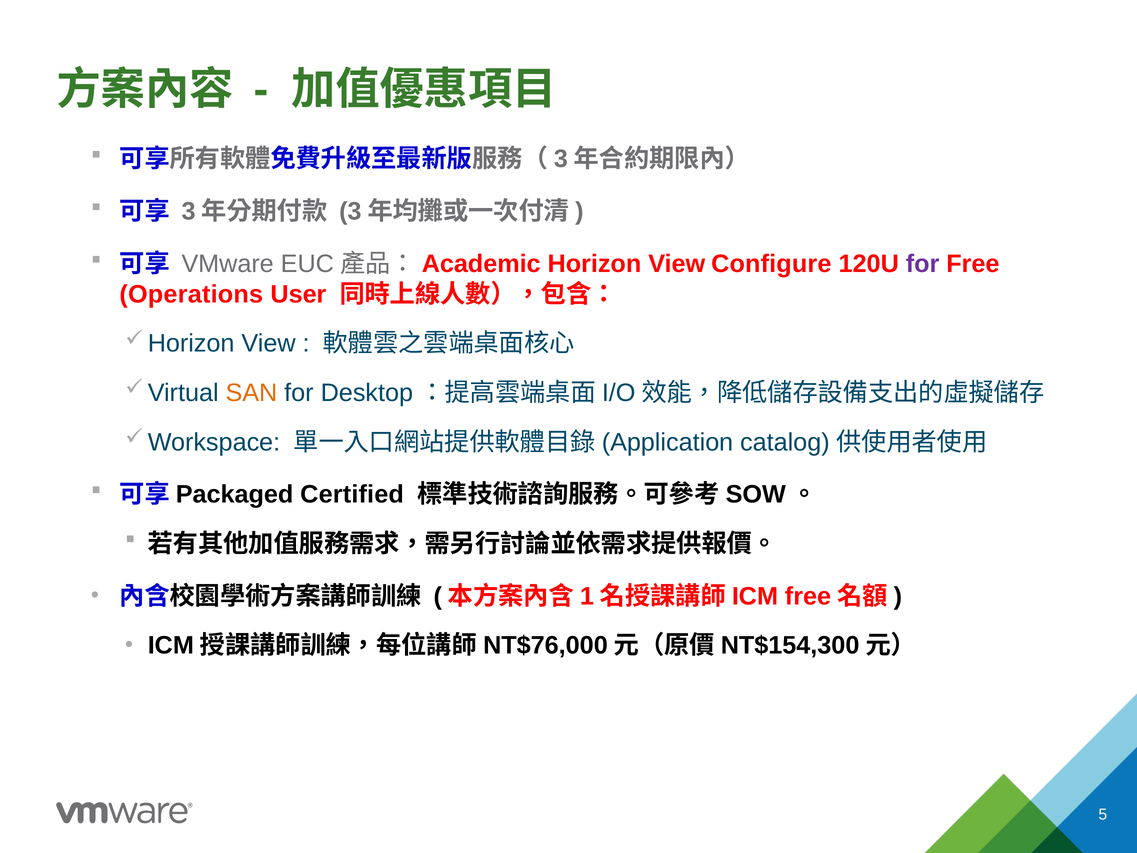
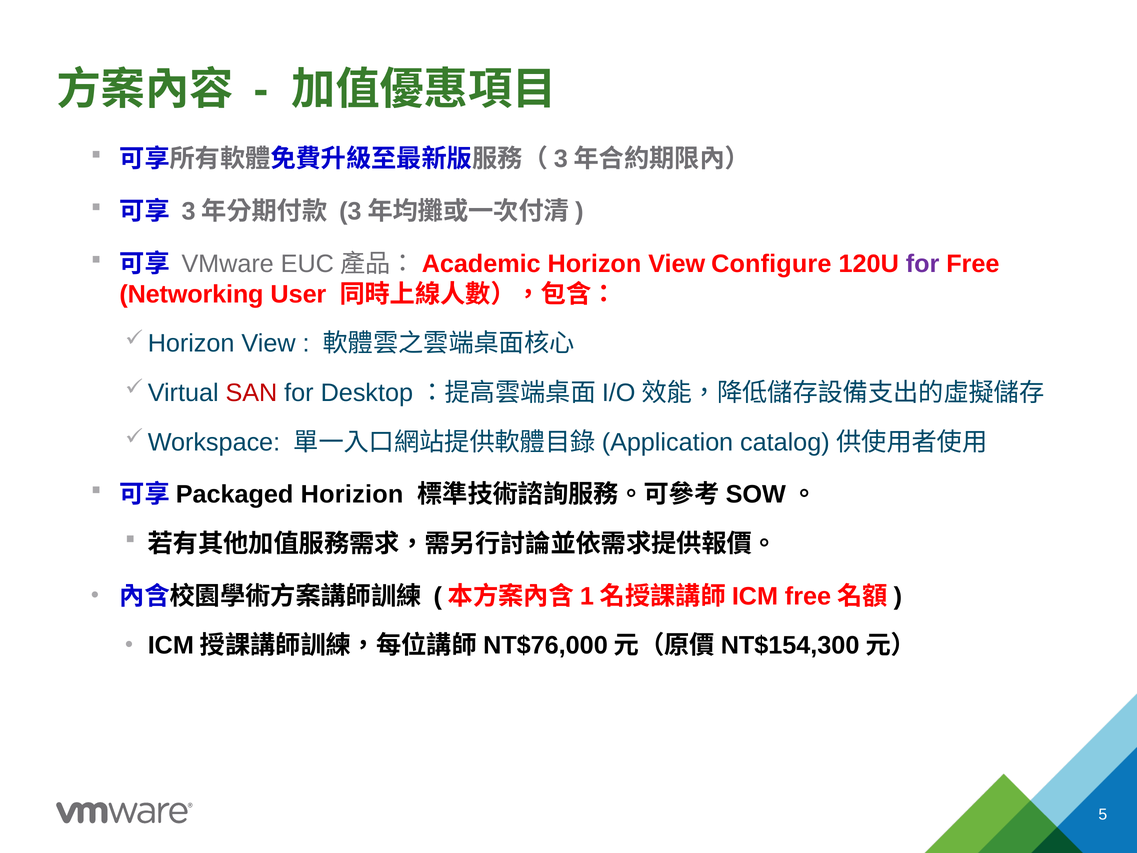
Operations: Operations -> Networking (191, 294)
SAN colour: orange -> red (251, 393)
Certified: Certified -> Horizion (352, 494)
